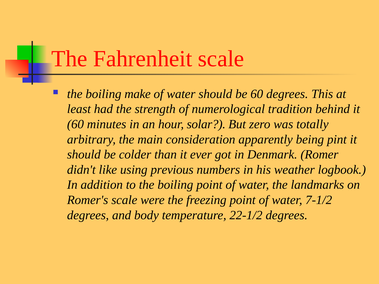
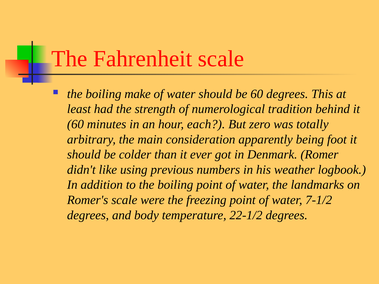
solar: solar -> each (206, 124)
pint: pint -> foot (337, 139)
